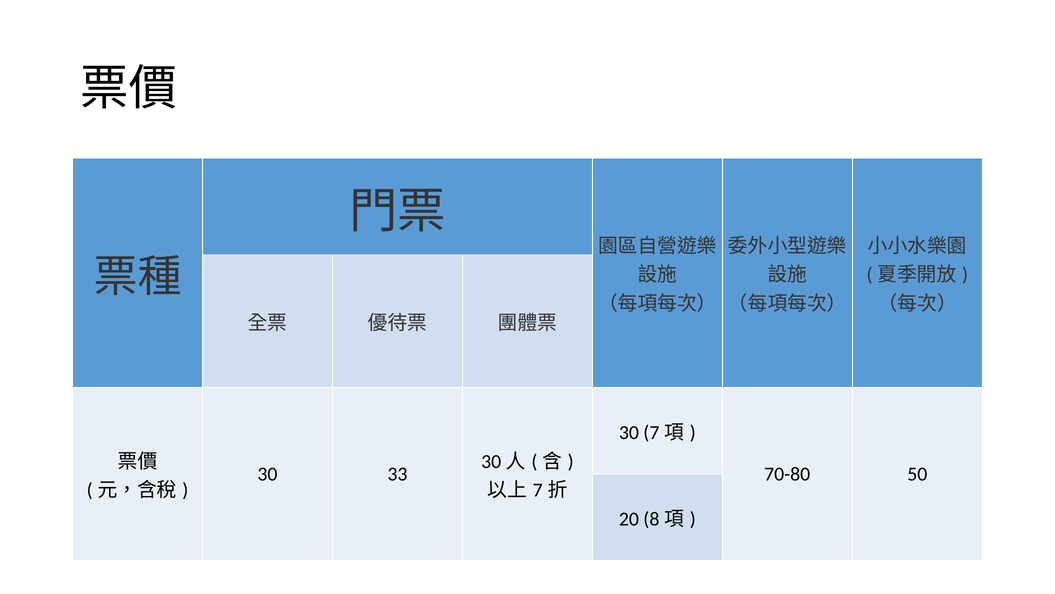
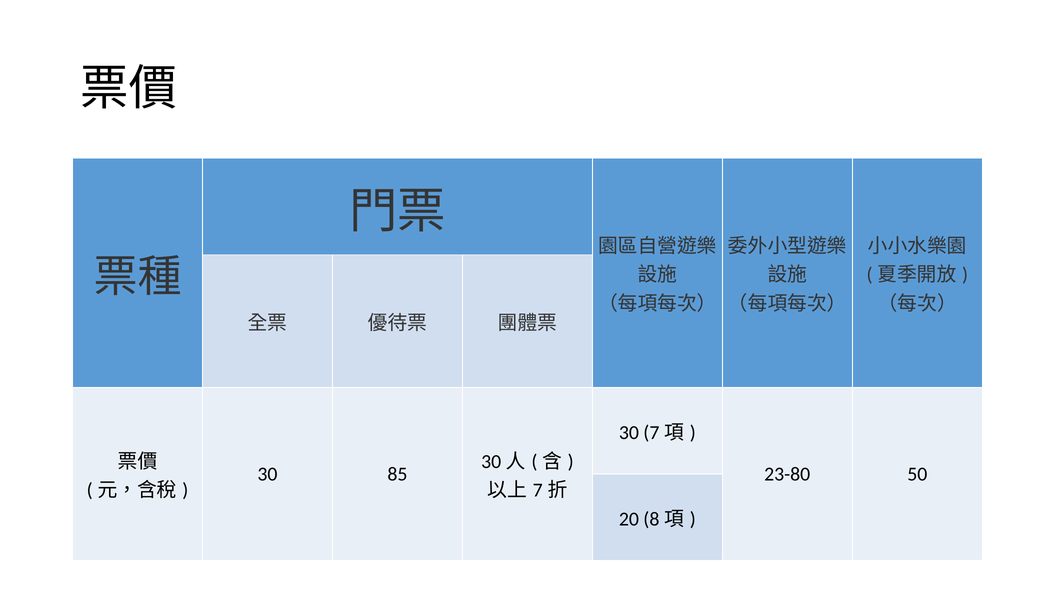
33: 33 -> 85 (397, 474)
70-80: 70-80 -> 23-80 (787, 474)
